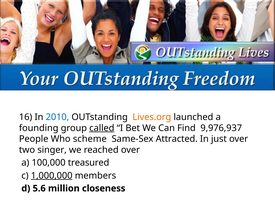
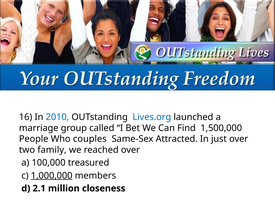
Lives.org colour: orange -> blue (152, 117)
founding: founding -> marriage (39, 128)
called underline: present -> none (102, 128)
9,976,937: 9,976,937 -> 1,500,000 (221, 128)
scheme: scheme -> couples (90, 139)
singer: singer -> family (52, 150)
5.6: 5.6 -> 2.1 (39, 189)
